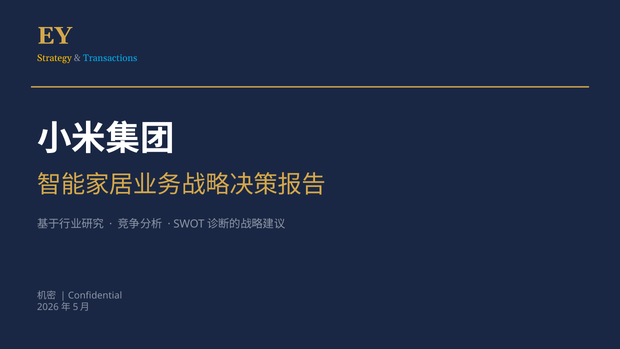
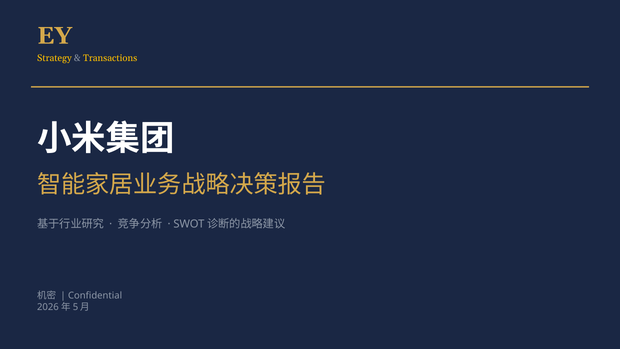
Transactions colour: light blue -> yellow (110, 58)
